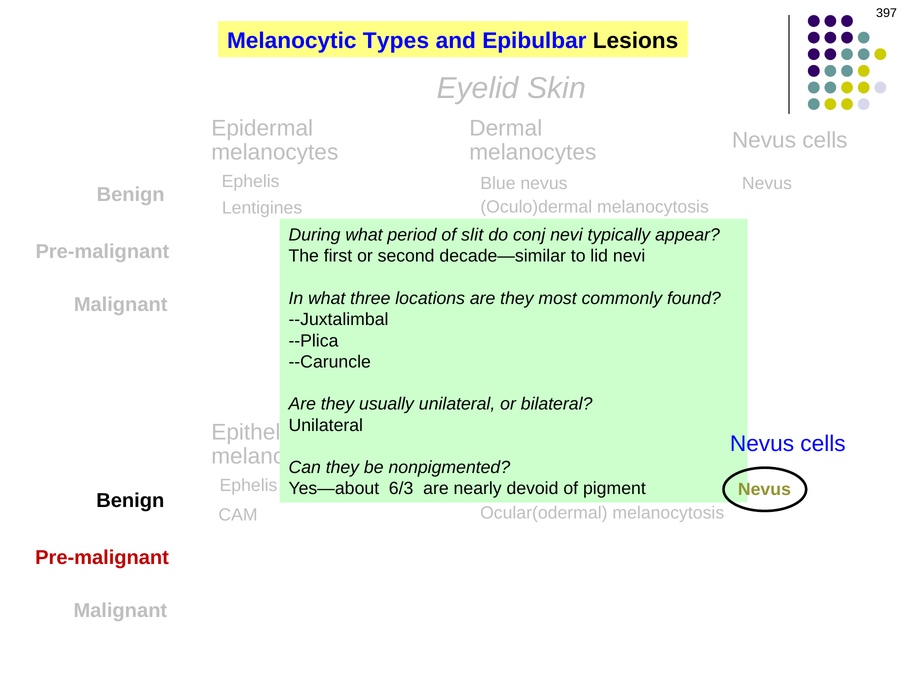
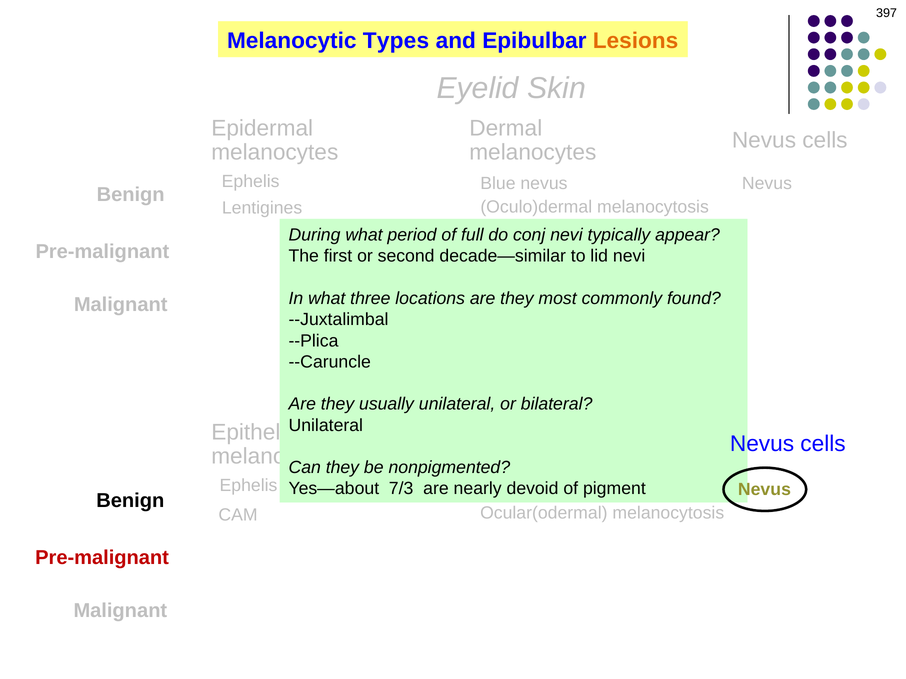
Lesions colour: black -> orange (636, 41)
slit: slit -> full (472, 235)
6/3: 6/3 -> 7/3 (401, 489)
